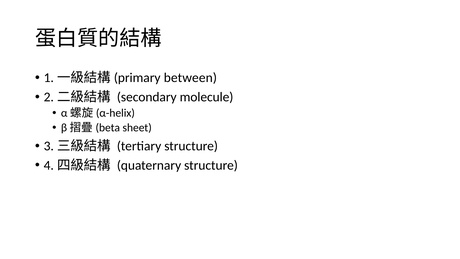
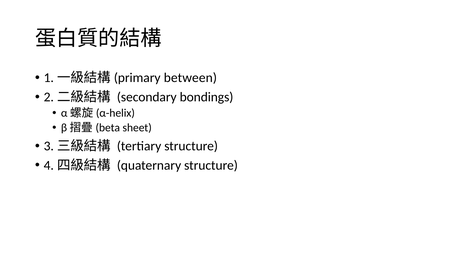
molecule: molecule -> bondings (207, 97)
